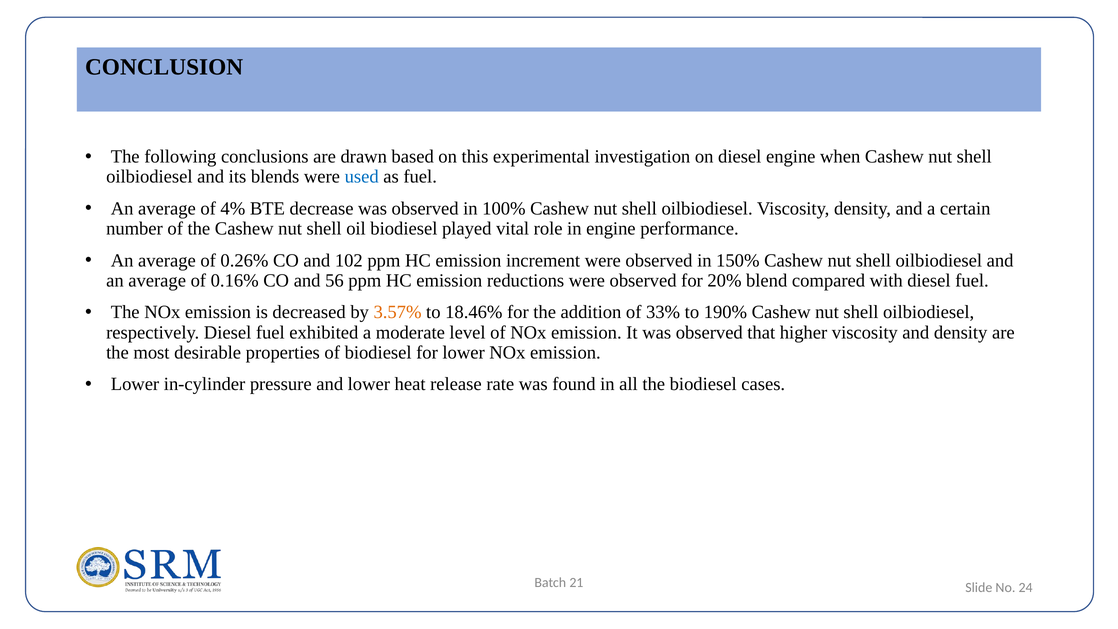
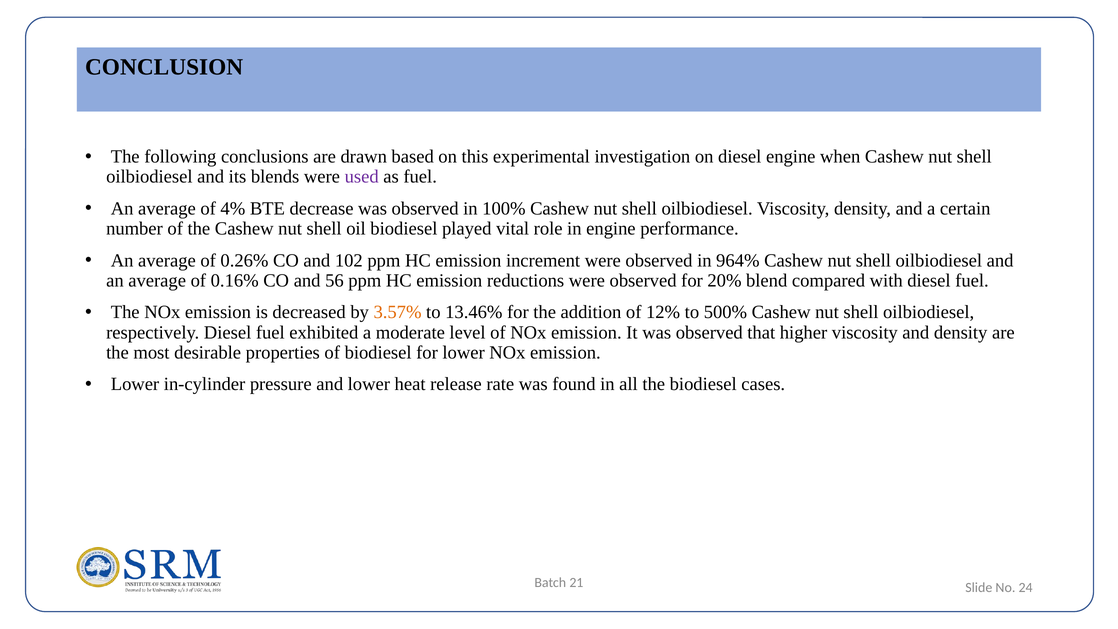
used colour: blue -> purple (362, 177)
150%: 150% -> 964% (738, 260)
18.46%: 18.46% -> 13.46% (474, 312)
33%: 33% -> 12% (663, 312)
190%: 190% -> 500% (725, 312)
